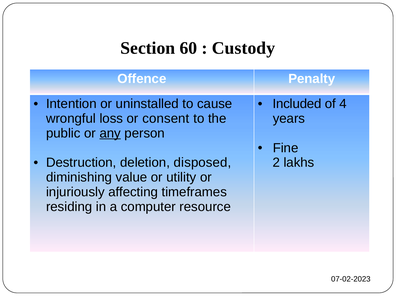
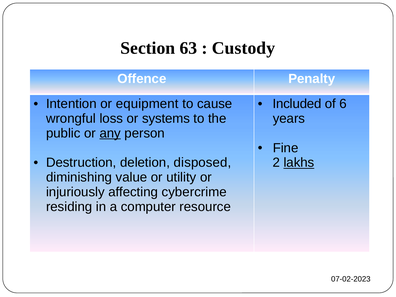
60: 60 -> 63 (188, 48)
uninstalled: uninstalled -> equipment (147, 104)
4: 4 -> 6 (343, 104)
consent: consent -> systems (166, 118)
lakhs underline: none -> present (299, 163)
timeframes: timeframes -> cybercrime (194, 192)
